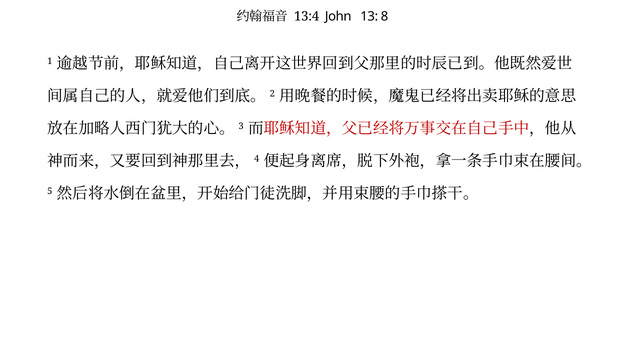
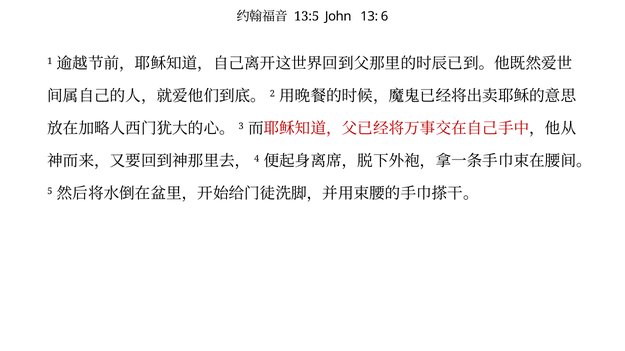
13:4: 13:4 -> 13:5 (307, 17)
8: 8 -> 6 (385, 17)
